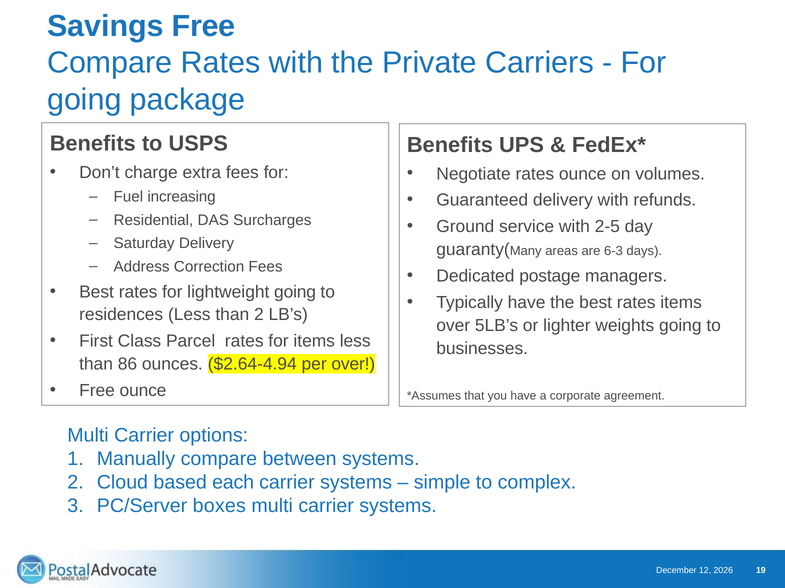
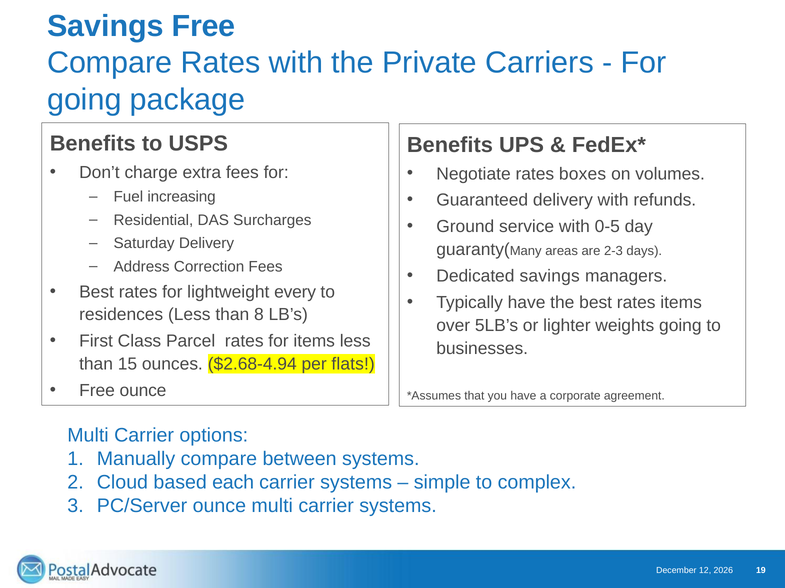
rates ounce: ounce -> boxes (583, 174)
2-5: 2-5 -> 0-5 (607, 227)
6-3: 6-3 -> 2-3 (613, 251)
Dedicated postage: postage -> savings (550, 276)
lightweight going: going -> every (295, 292)
than 2: 2 -> 8 (259, 315)
86: 86 -> 15 (127, 365)
$2.64-4.94: $2.64-4.94 -> $2.68-4.94 (252, 365)
per over: over -> flats (353, 365)
PC/Server boxes: boxes -> ounce (219, 506)
